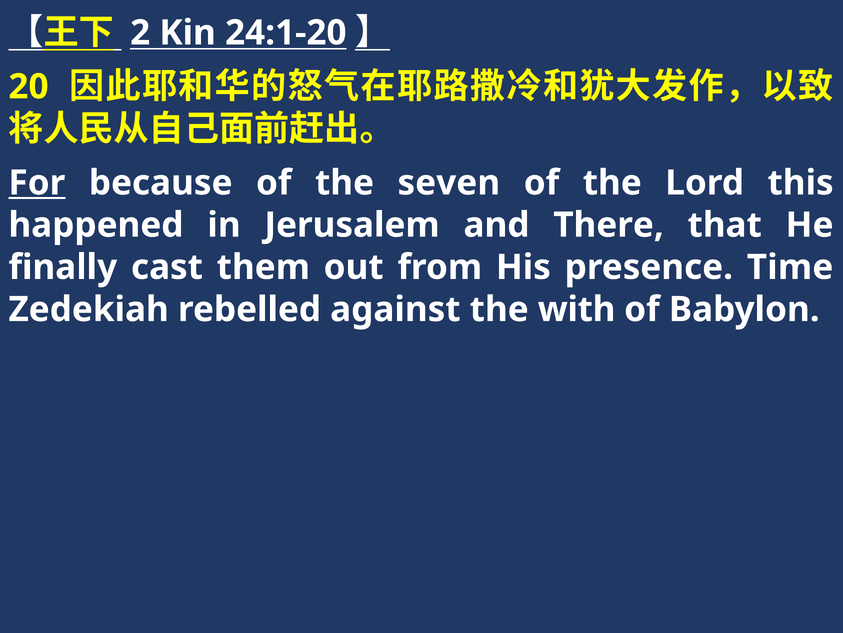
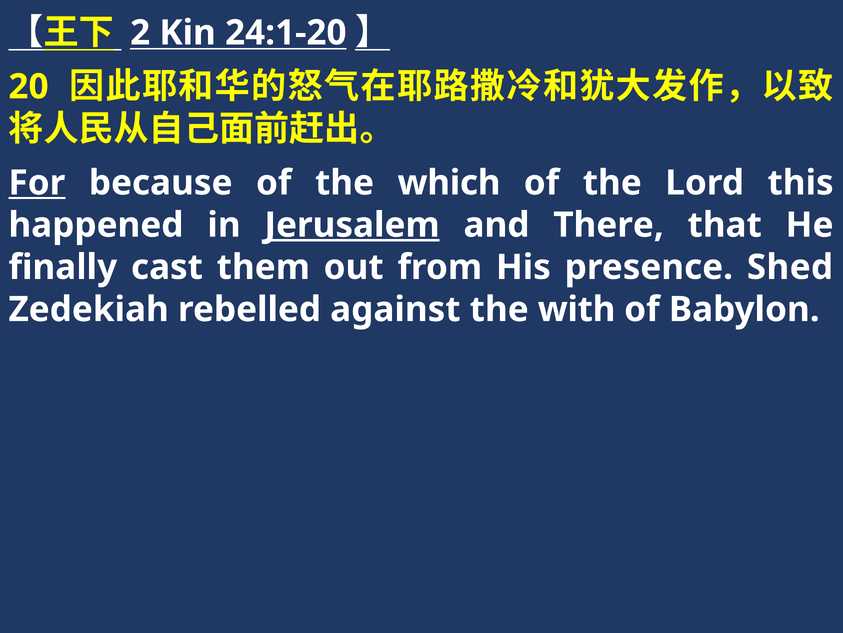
seven: seven -> which (449, 183)
Jerusalem underline: none -> present (352, 225)
Time: Time -> Shed (790, 267)
